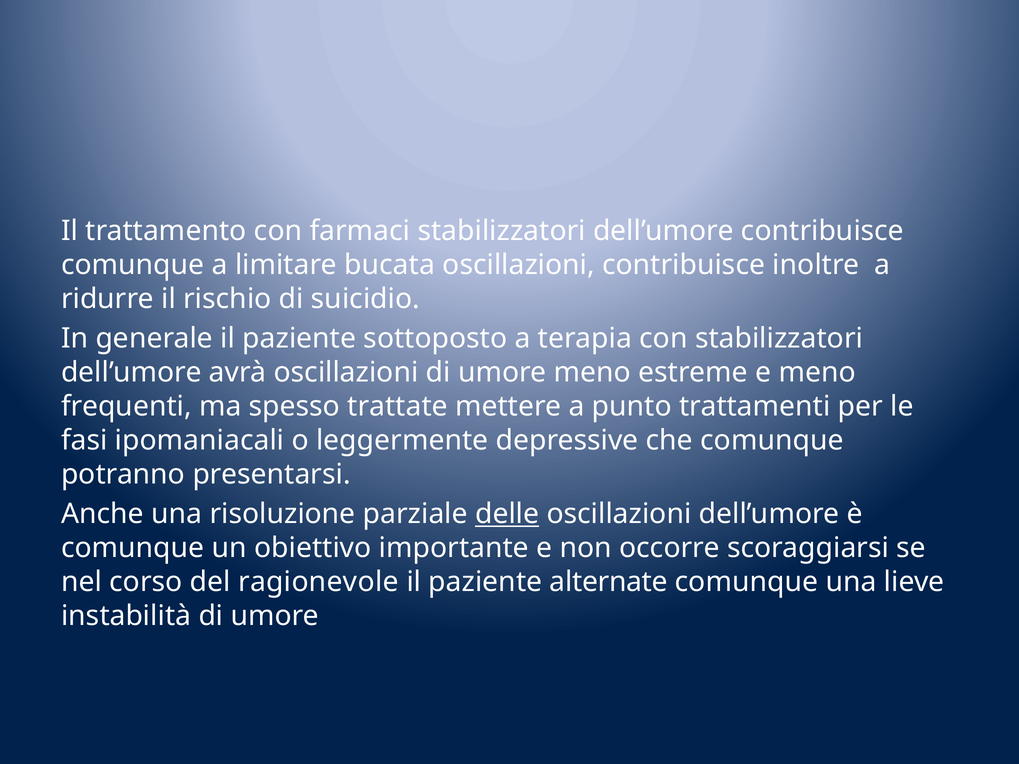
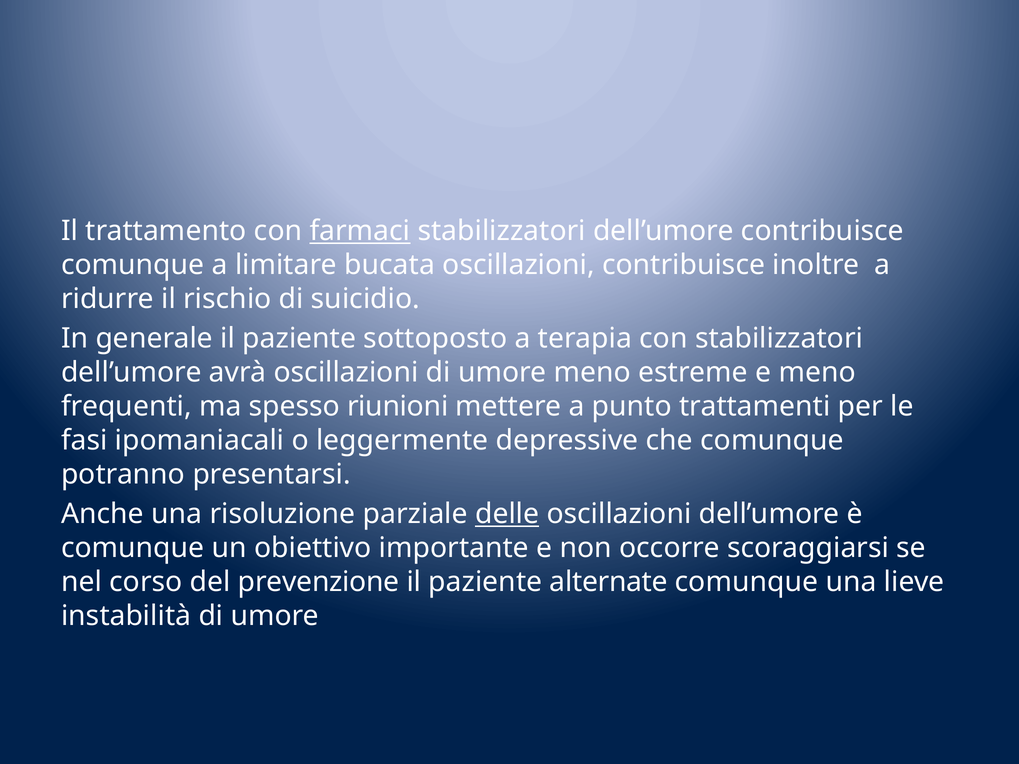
farmaci underline: none -> present (360, 231)
trattate: trattate -> riunioni (398, 407)
ragionevole: ragionevole -> prevenzione (319, 582)
